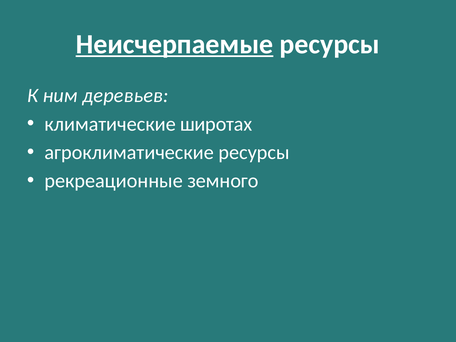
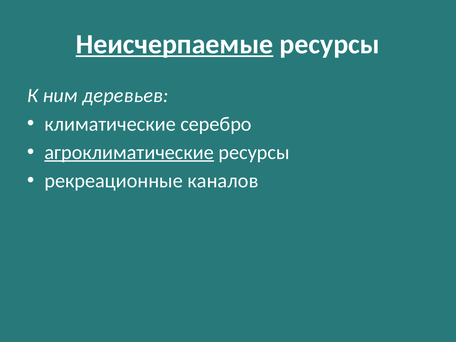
широтах: широтах -> серебро (216, 124)
агроклиматические underline: none -> present (129, 152)
земного: земного -> каналов (223, 181)
